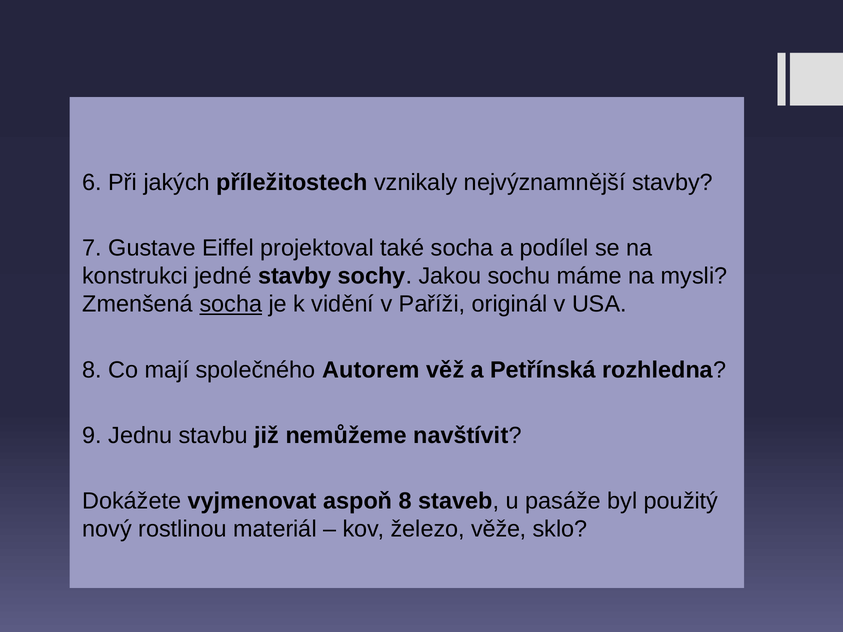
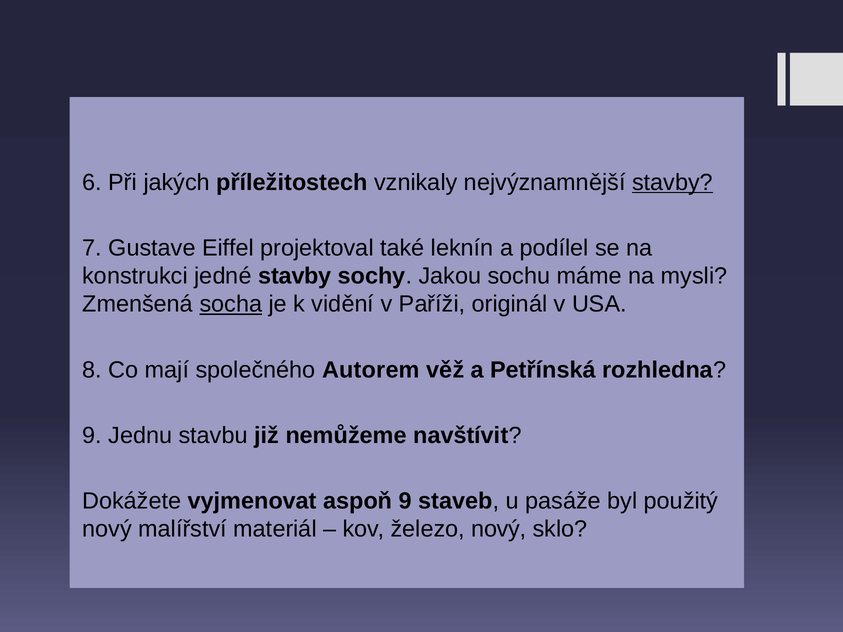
stavby underline: none -> present (672, 183)
také socha: socha -> leknín (462, 248)
aspoň 8: 8 -> 9 (405, 501)
rostlinou: rostlinou -> malířství (183, 529)
železo věže: věže -> nový (499, 529)
